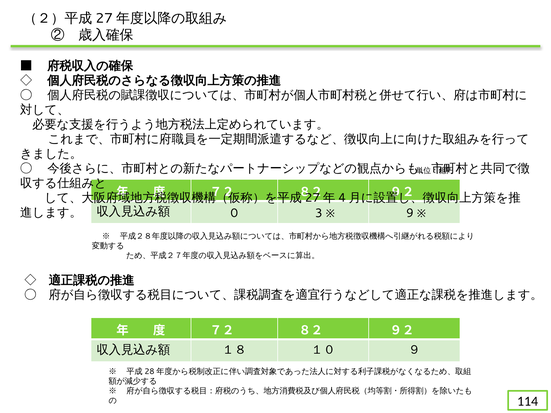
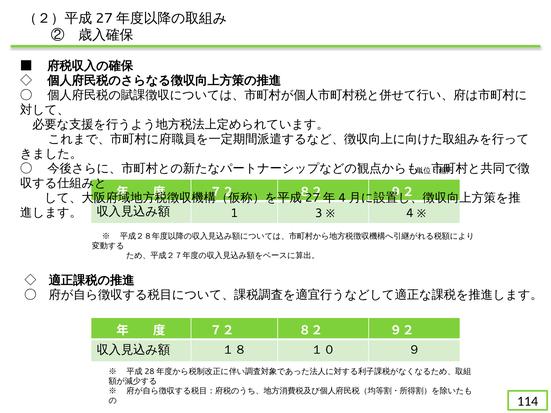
0: 0 -> 1 (234, 213)
9: 9 -> 4 (410, 213)
